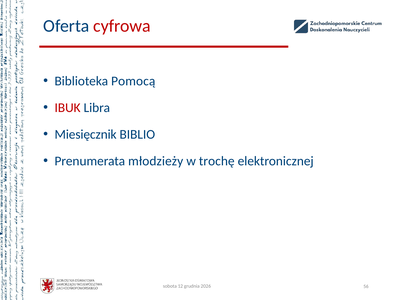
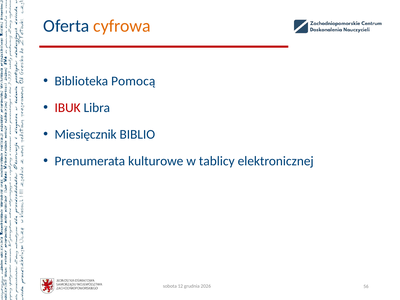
cyfrowa colour: red -> orange (122, 26)
młodzieży: młodzieży -> kulturowe (156, 161)
trochę: trochę -> tablicy (217, 161)
